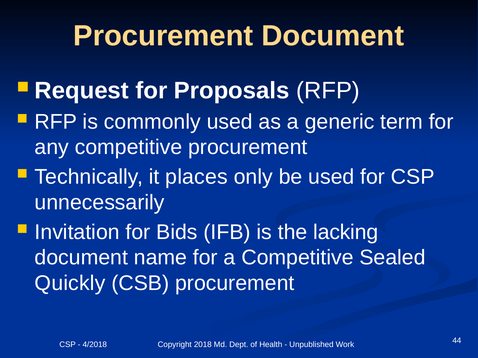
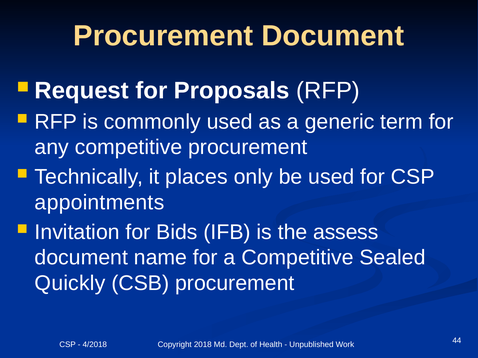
unnecessarily: unnecessarily -> appointments (100, 203)
lacking: lacking -> assess (346, 232)
